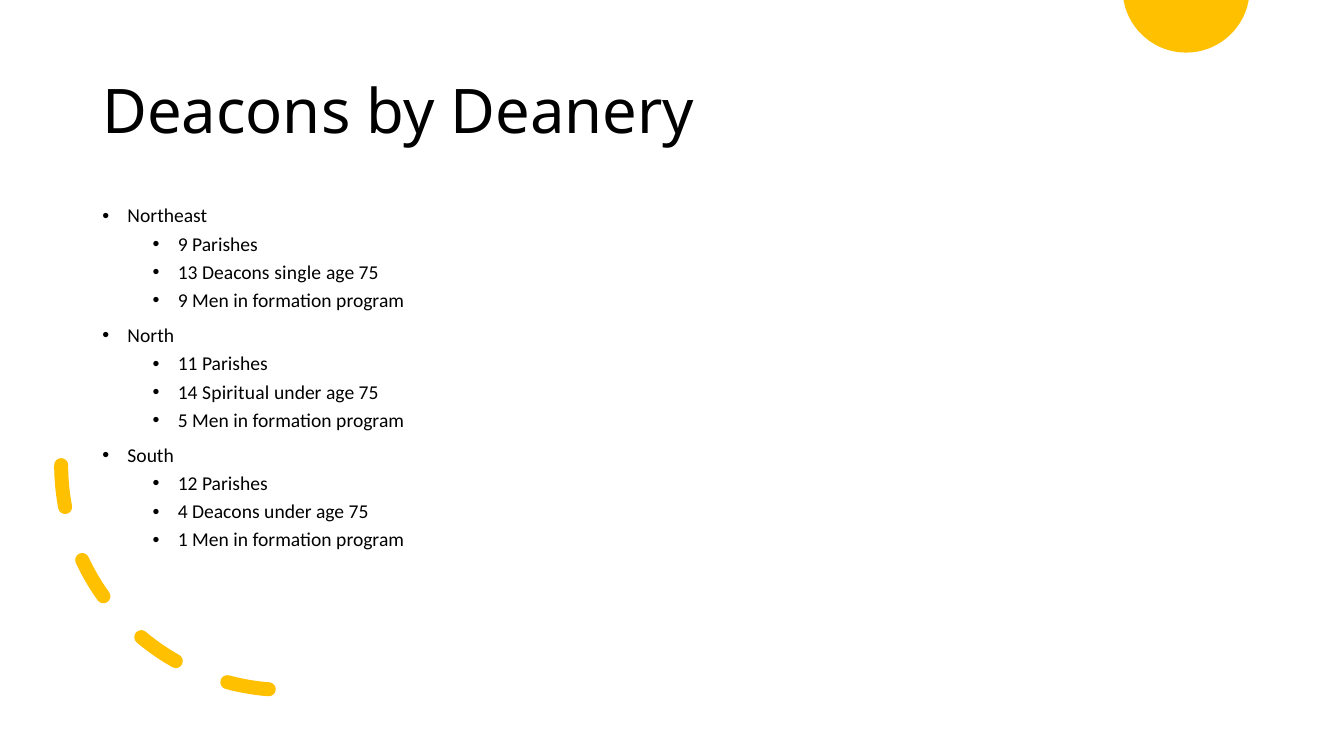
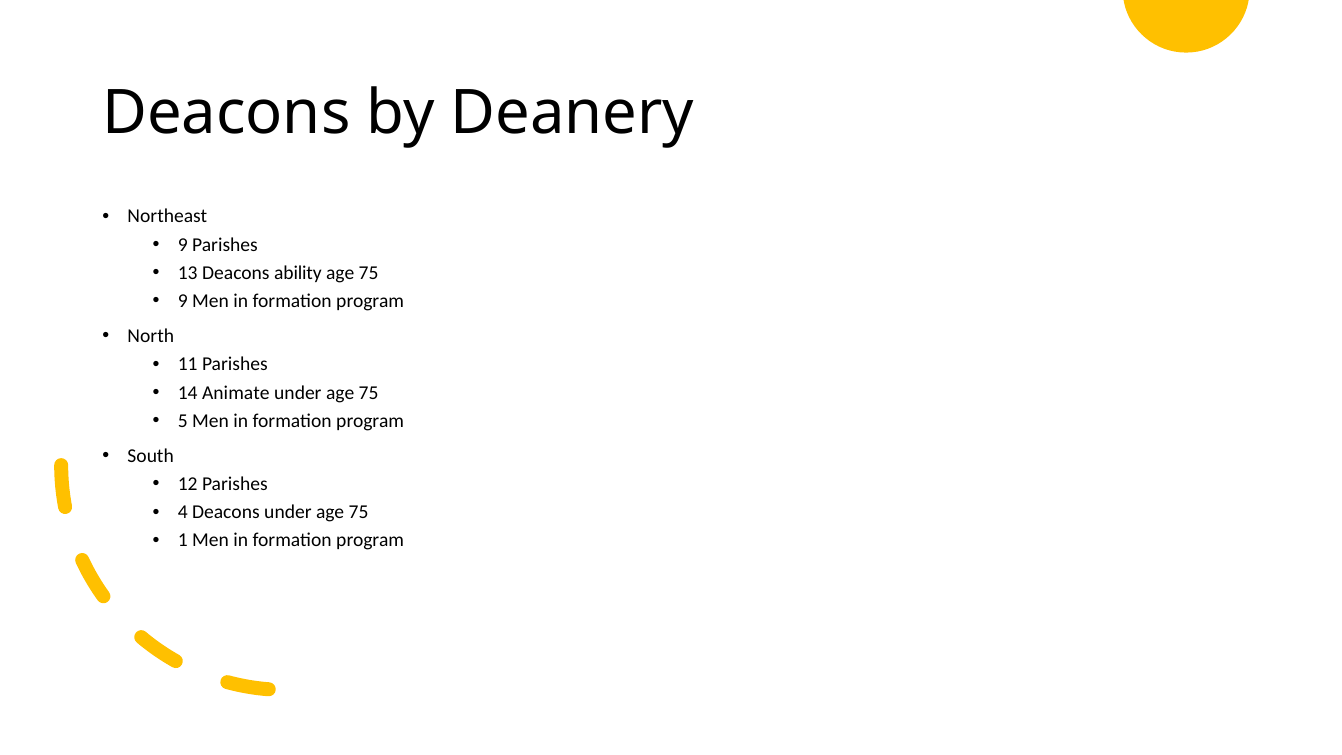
single: single -> ability (298, 273)
Spiritual: Spiritual -> Animate (236, 393)
